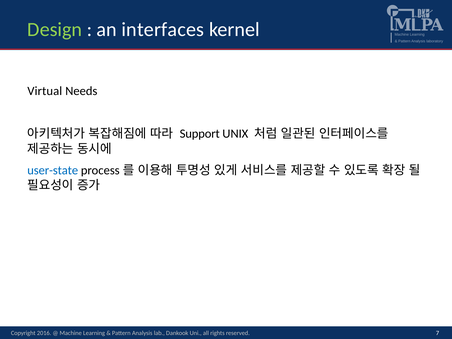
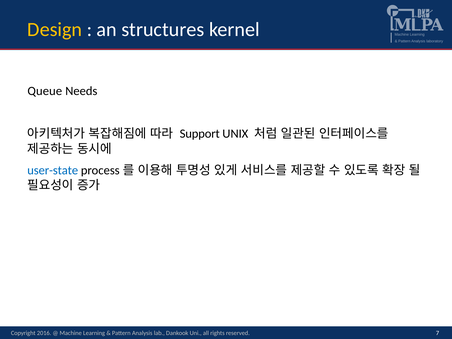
Design colour: light green -> yellow (55, 30)
interfaces: interfaces -> structures (163, 30)
Virtual: Virtual -> Queue (45, 91)
